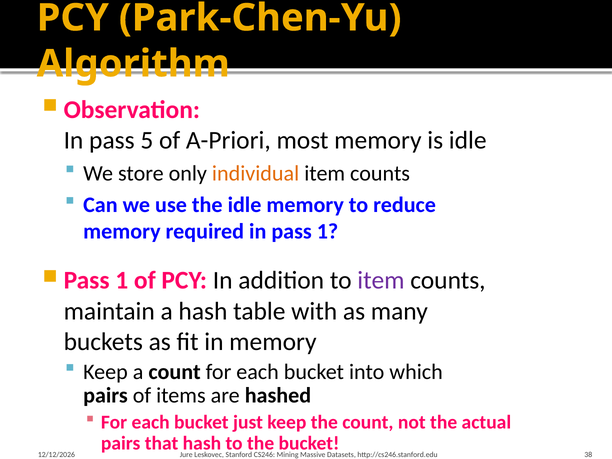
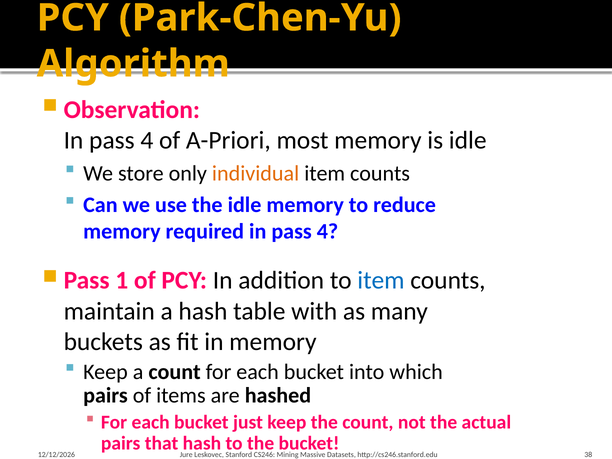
5: 5 -> 4 (147, 140)
required in pass 1: 1 -> 4 (328, 231)
item colour: purple -> blue (381, 281)
